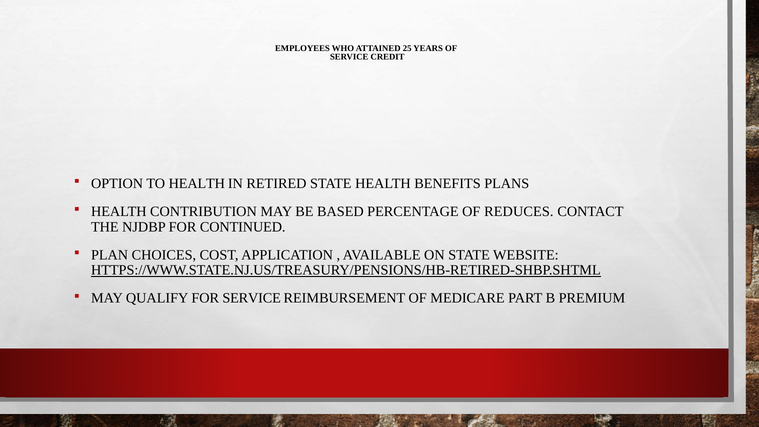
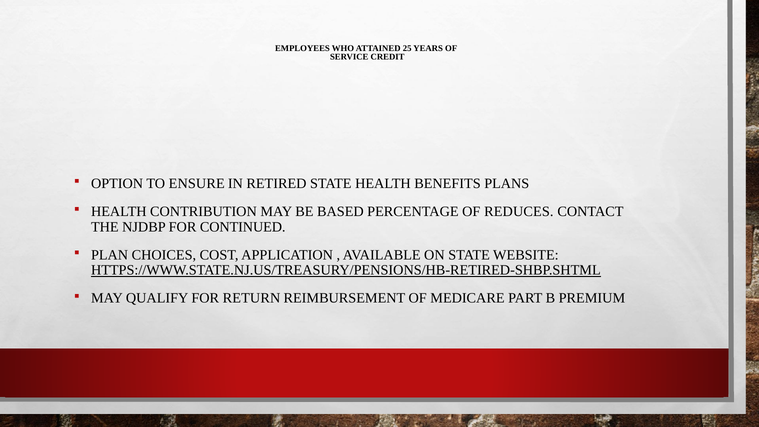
TO HEALTH: HEALTH -> ENSURE (197, 183)
FOR SERVICE: SERVICE -> RETURN (251, 298)
